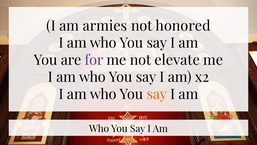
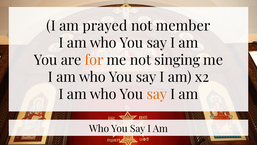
armies: armies -> prayed (105, 26)
honored: honored -> member (183, 26)
for colour: purple -> orange (94, 60)
elevate: elevate -> singing (177, 60)
